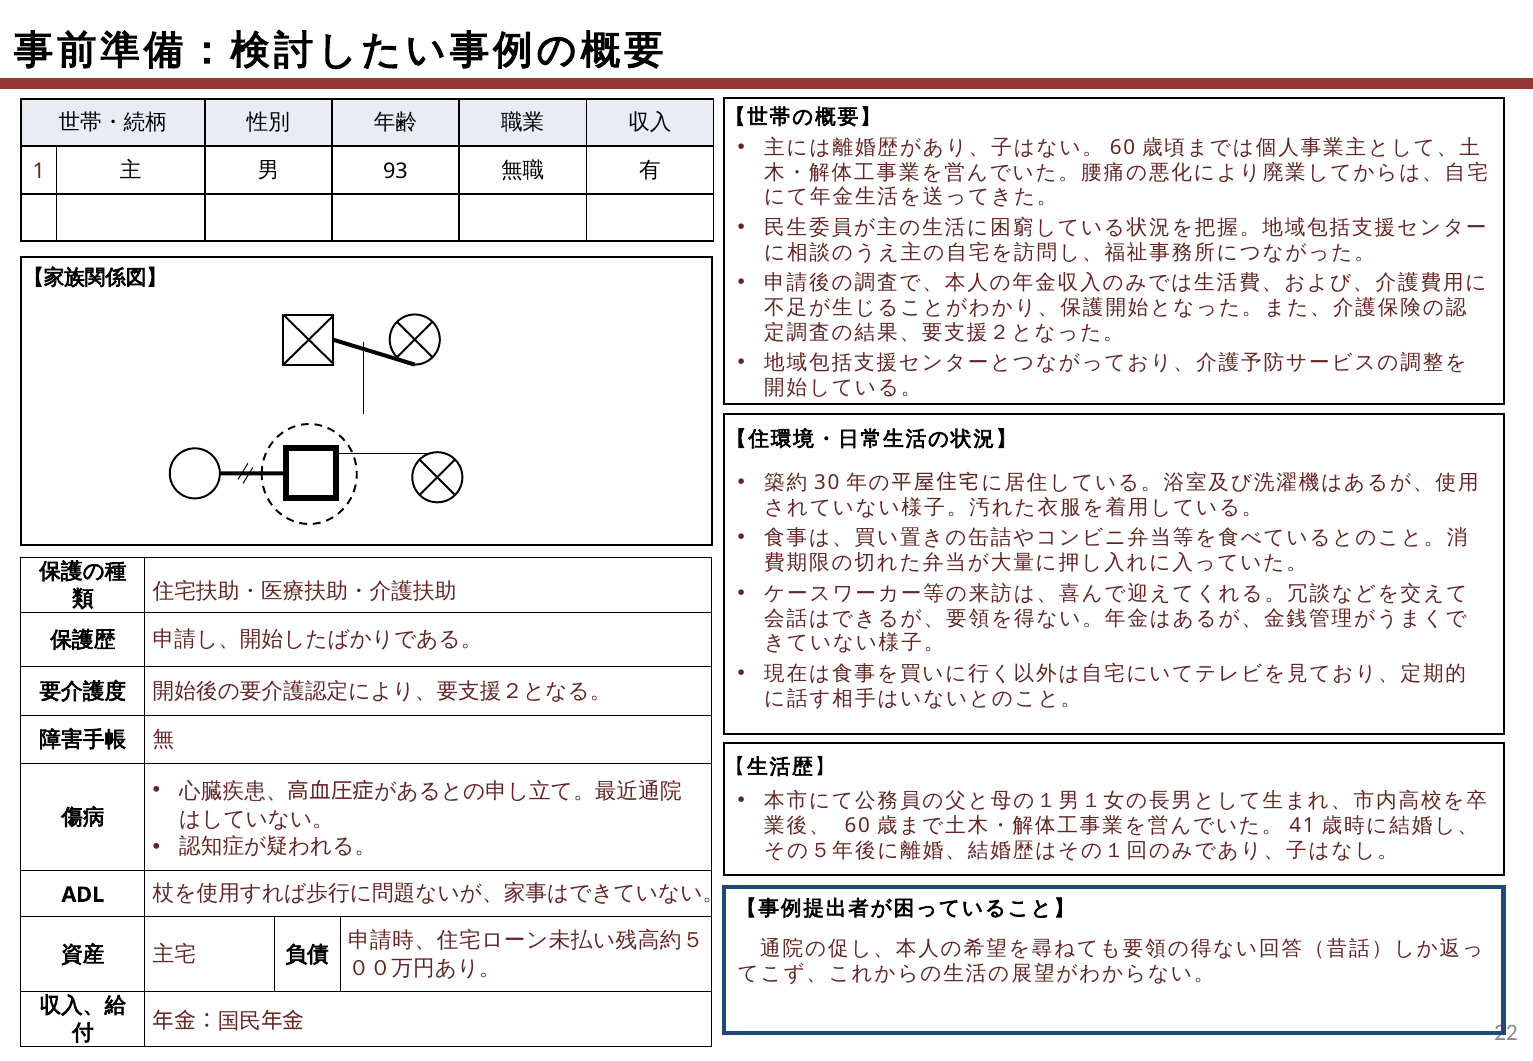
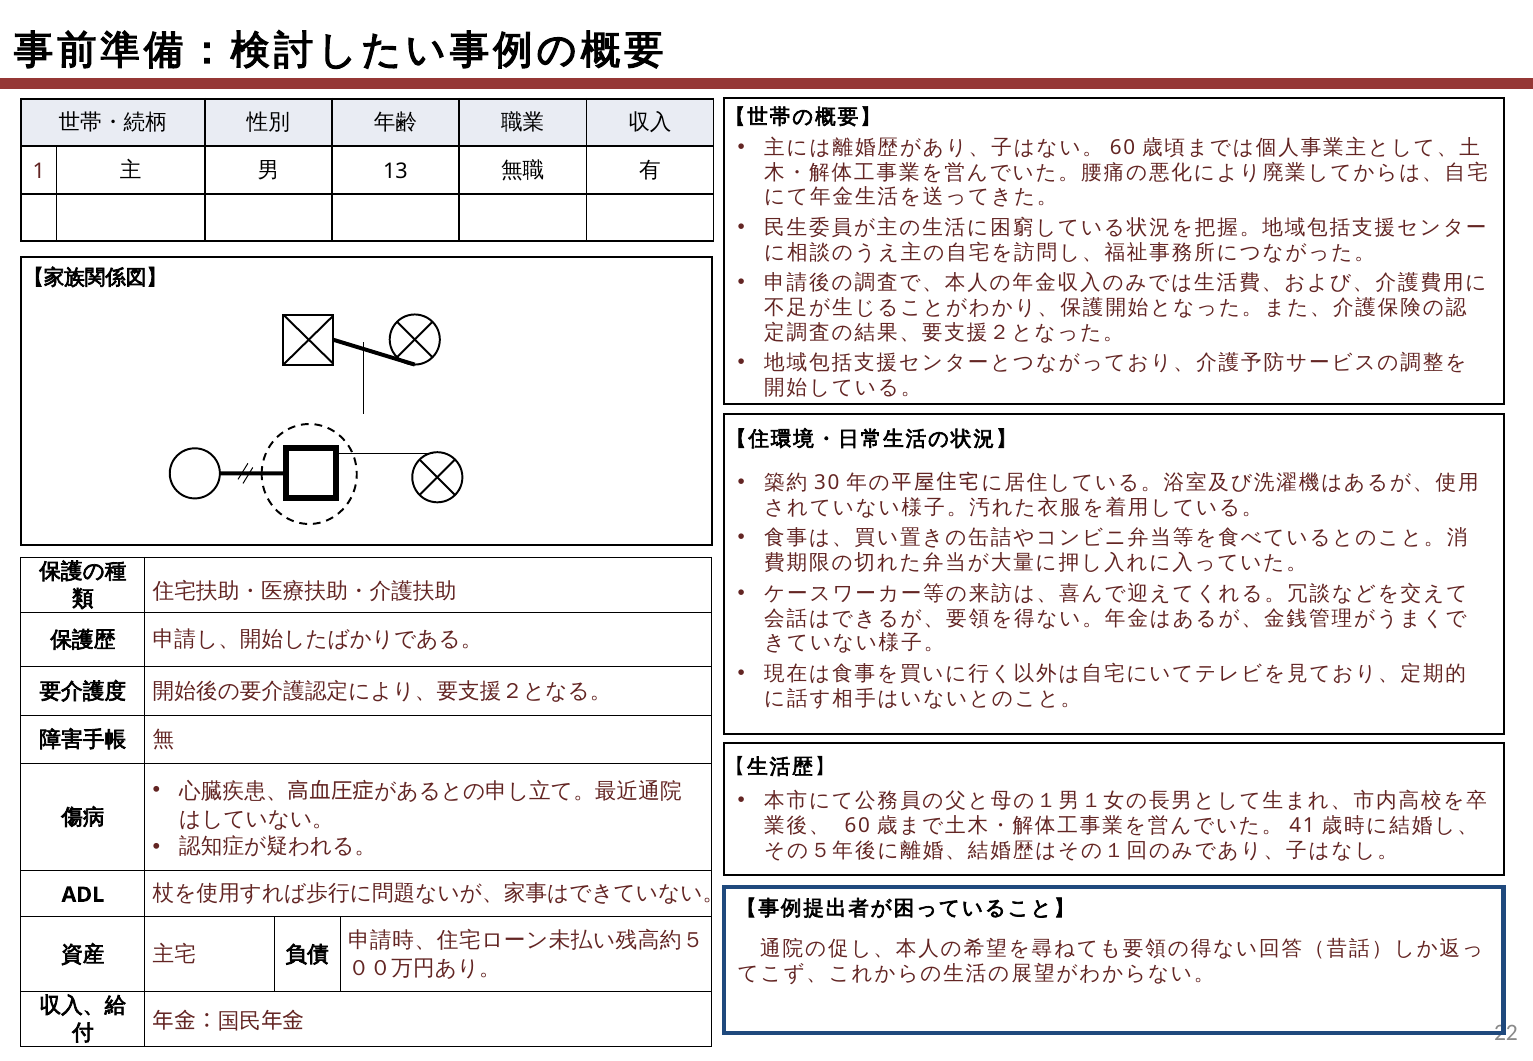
93: 93 -> 13 (396, 171)
